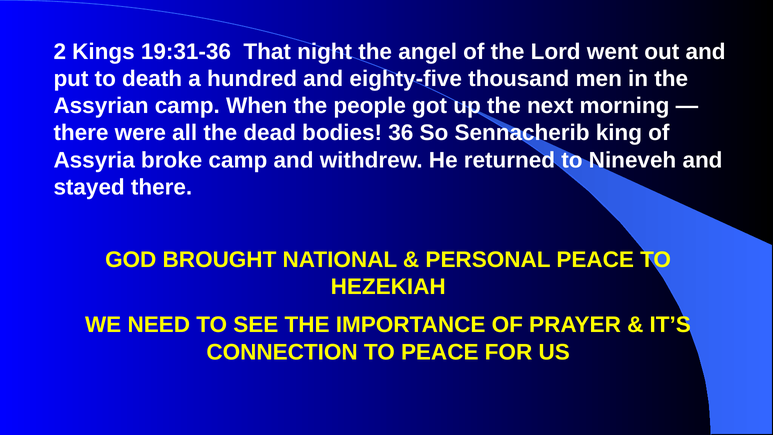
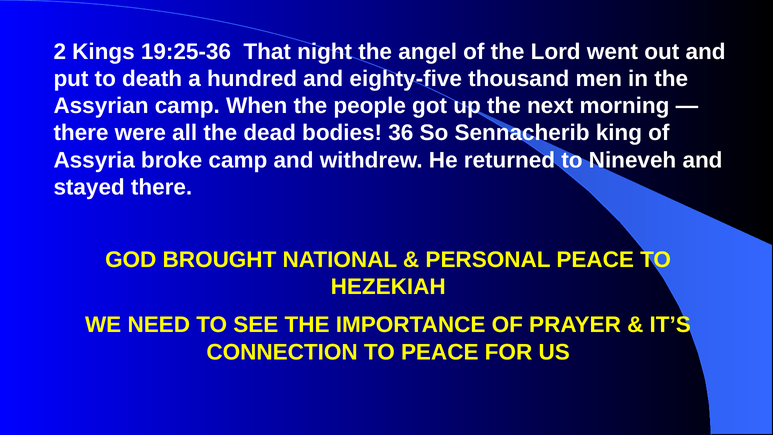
19:31-36: 19:31-36 -> 19:25-36 (186, 52)
